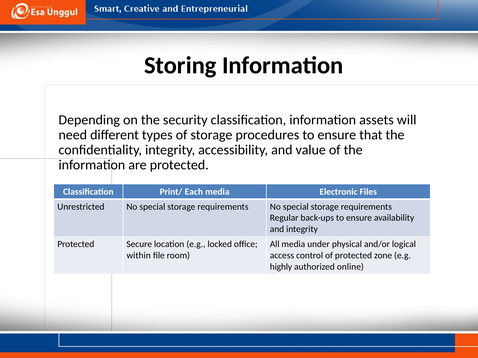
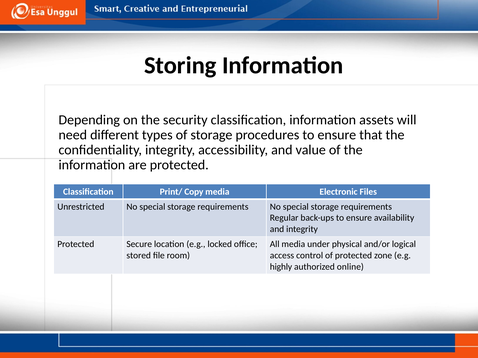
Each: Each -> Copy (194, 192)
within: within -> stored (139, 256)
